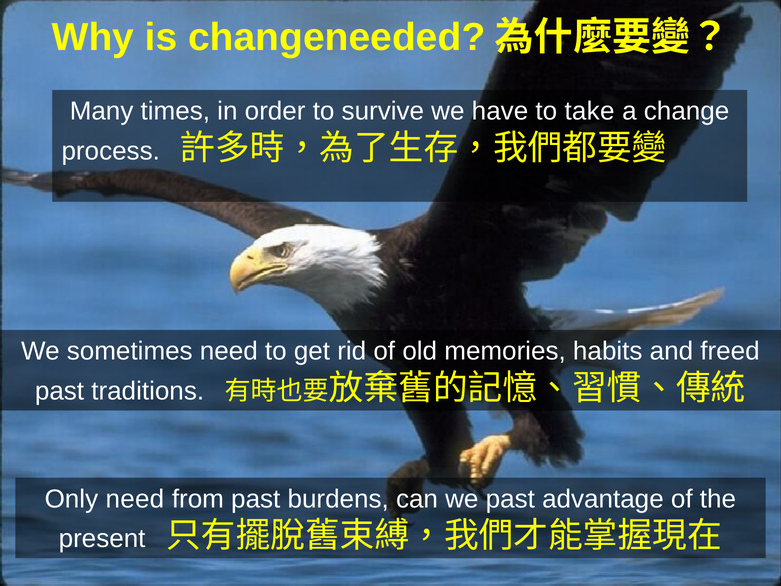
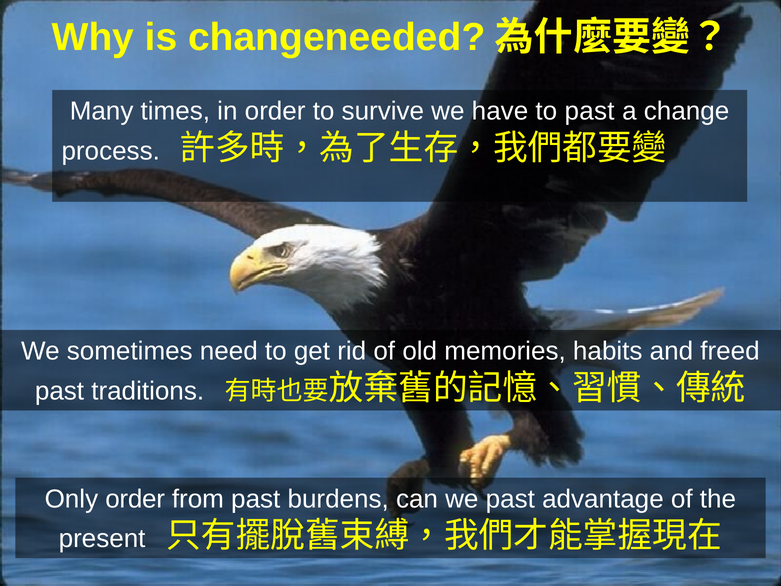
to take: take -> past (590, 111)
Only need: need -> order (135, 499)
